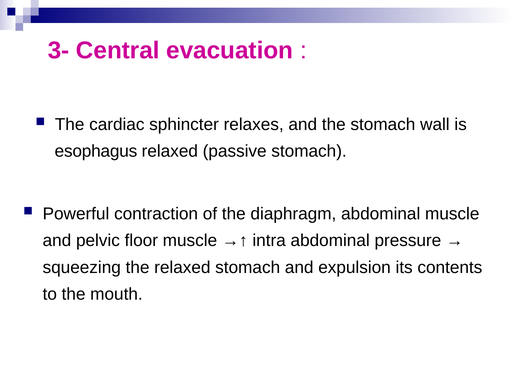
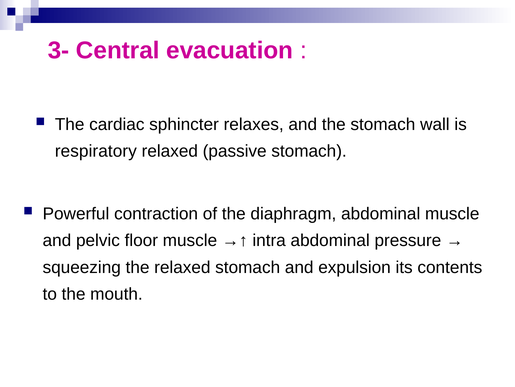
esophagus: esophagus -> respiratory (96, 151)
